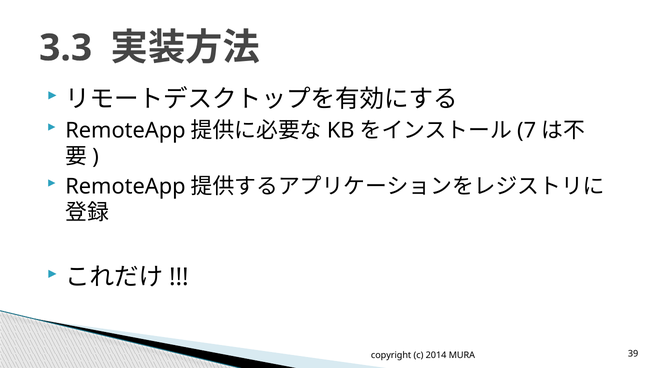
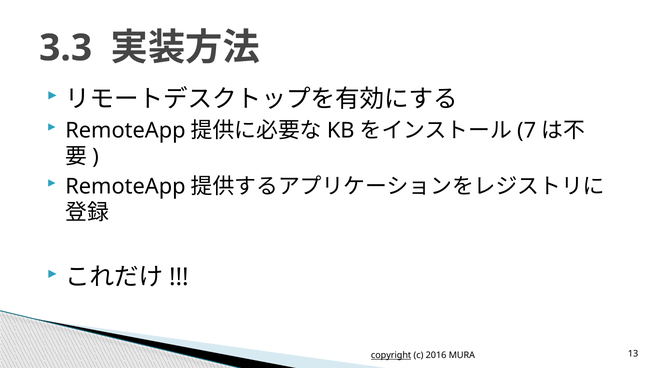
copyright underline: none -> present (391, 355)
2014: 2014 -> 2016 (436, 355)
39: 39 -> 13 (633, 354)
